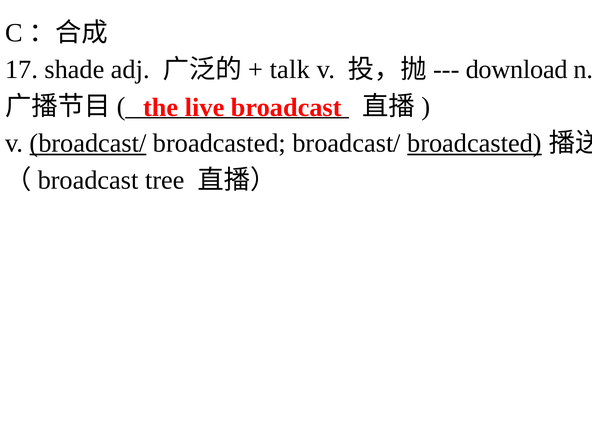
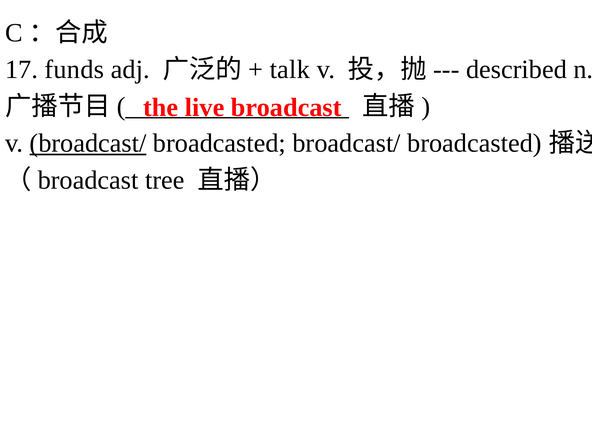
shade: shade -> funds (74, 70)
download: download -> described (516, 70)
broadcasted underline: present -> none (474, 143)
